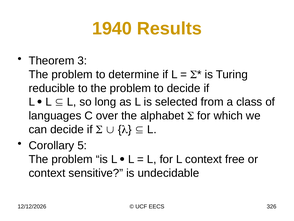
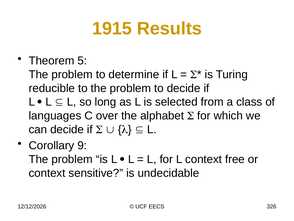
1940: 1940 -> 1915 (112, 28)
3: 3 -> 5 (82, 61)
5: 5 -> 9 (82, 145)
